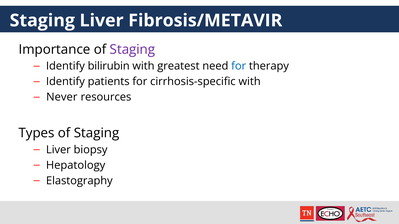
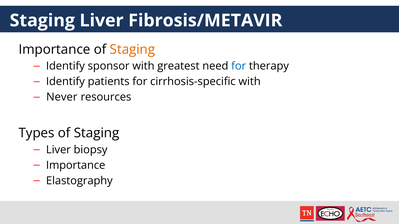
Staging colour: purple -> orange (132, 49)
bilirubin: bilirubin -> sponsor (109, 66)
Hepatology: Hepatology -> Importance (76, 165)
